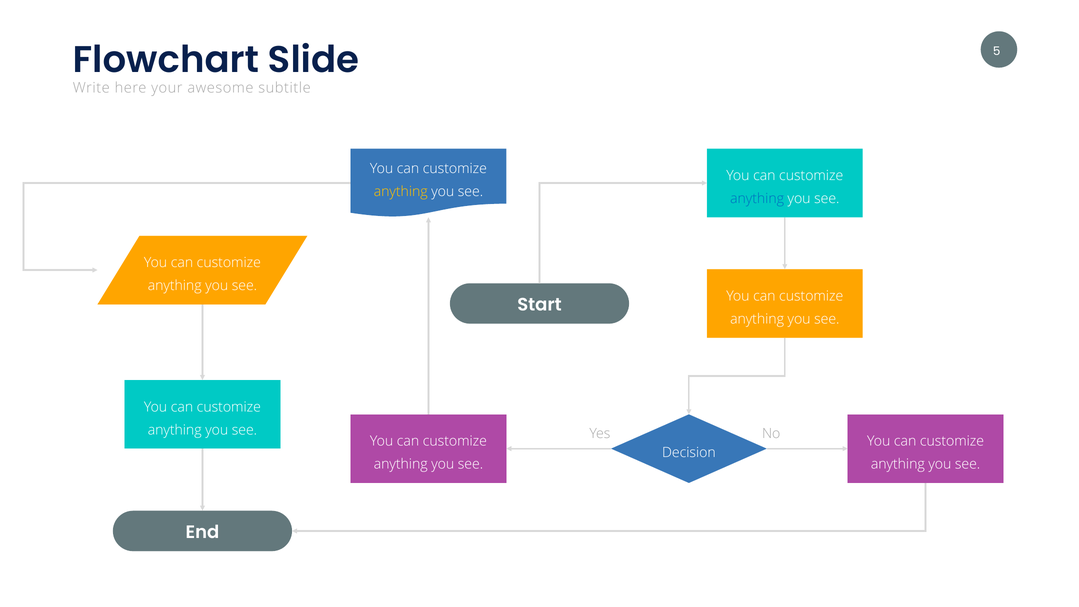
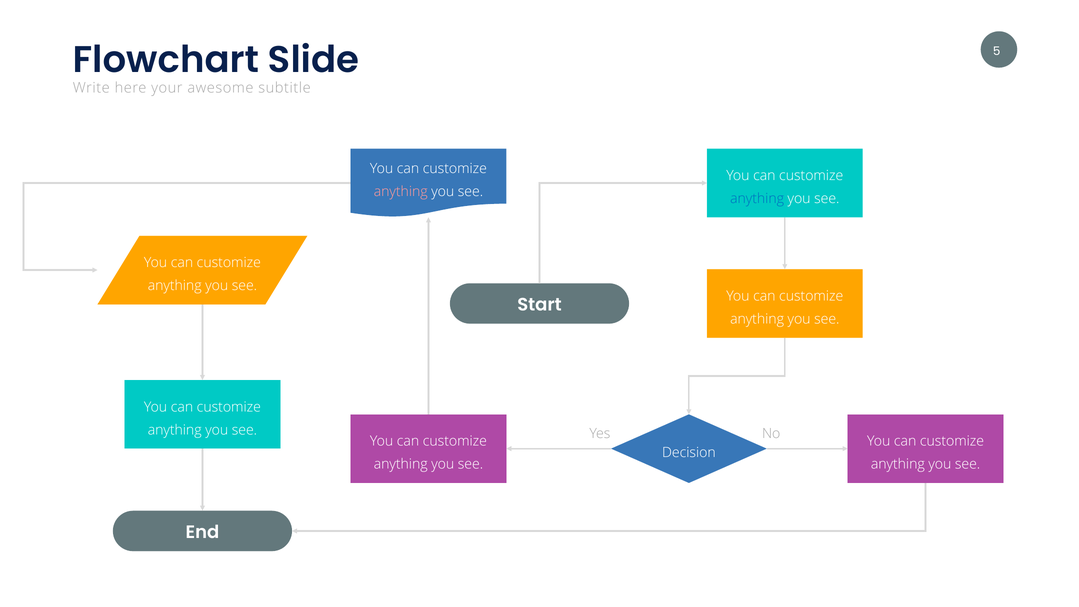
anything colour: yellow -> pink (401, 191)
